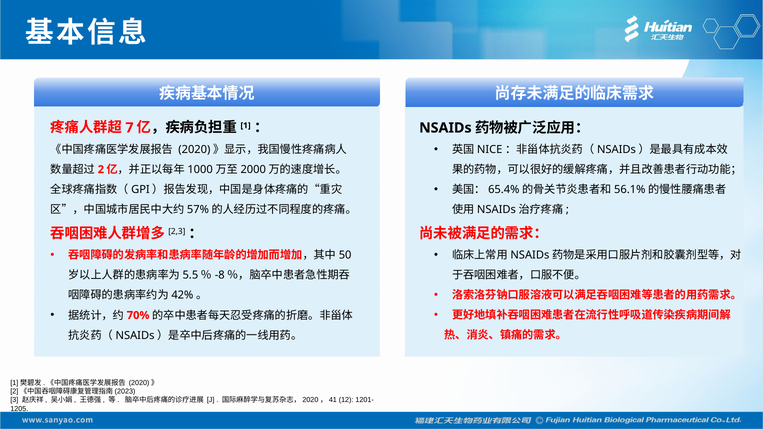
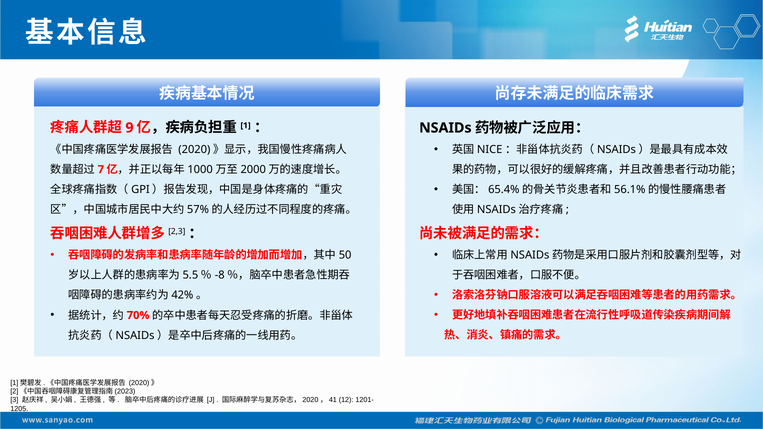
7: 7 -> 9 (129, 128)
2: 2 -> 7 (101, 170)
